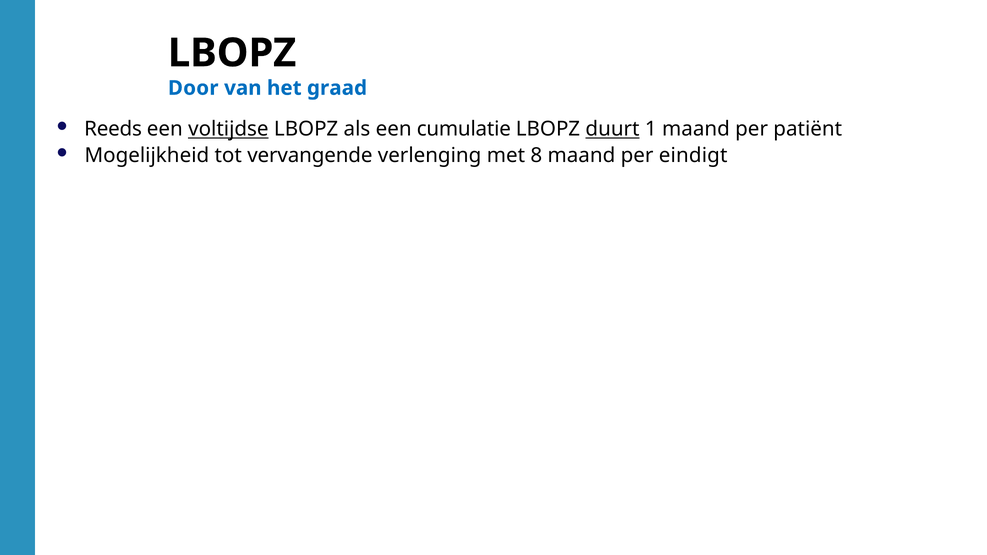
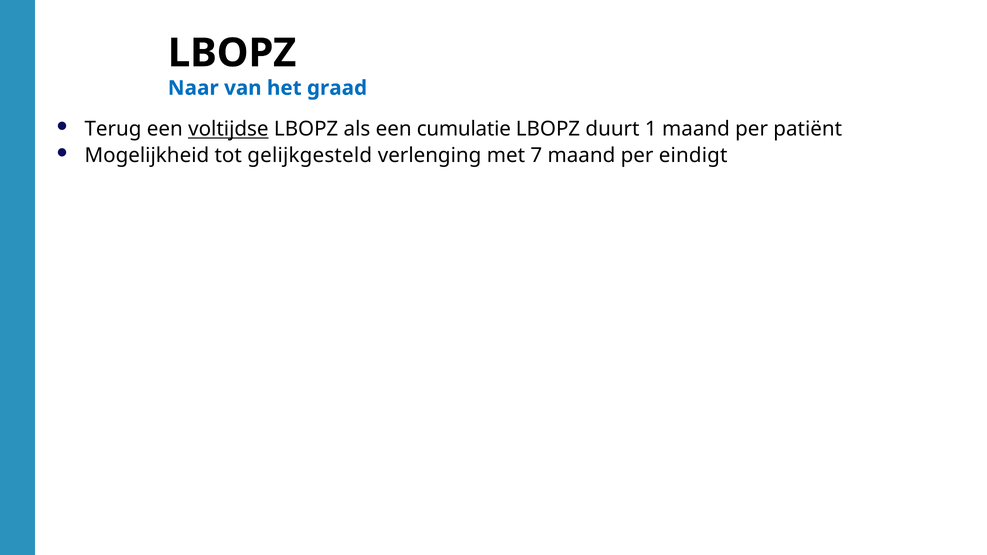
Door: Door -> Naar (193, 88)
Reeds: Reeds -> Terug (113, 129)
duurt underline: present -> none (613, 129)
vervangende: vervangende -> gelijkgesteld (310, 155)
8: 8 -> 7 (536, 155)
